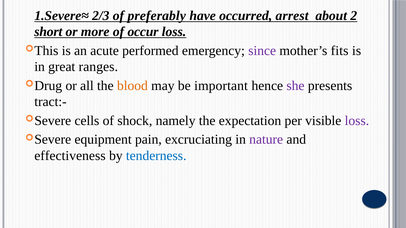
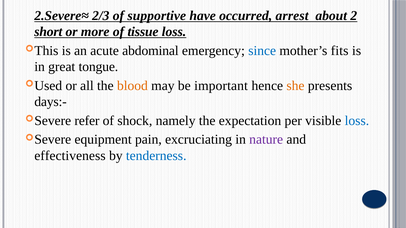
1.Severe≈: 1.Severe≈ -> 2.Severe≈ (62, 16)
preferably: preferably -> supportive (157, 16)
occur: occur -> tissue (143, 32)
performed: performed -> abdominal (150, 51)
since colour: purple -> blue (262, 51)
ranges: ranges -> tongue (98, 67)
Drug: Drug -> Used (48, 86)
she colour: purple -> orange (295, 86)
tract:-: tract:- -> days:- (51, 102)
cells: cells -> refer (87, 121)
loss colour: purple -> blue (357, 121)
